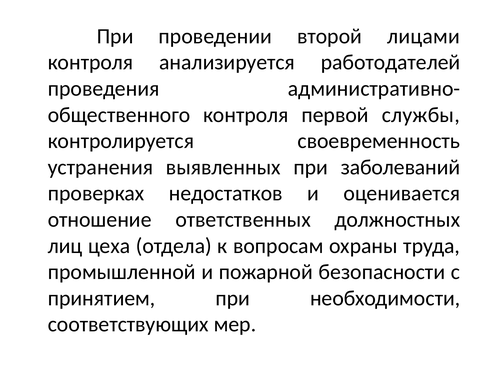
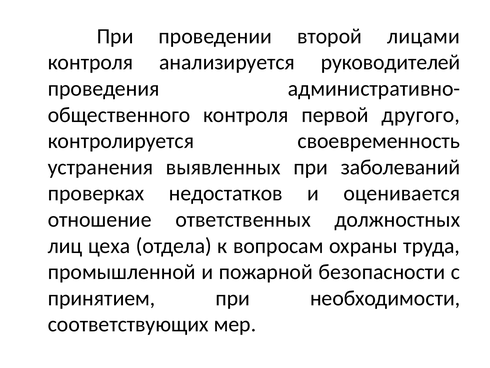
работодателей: работодателей -> руководителей (391, 62)
службы: службы -> другого (421, 115)
